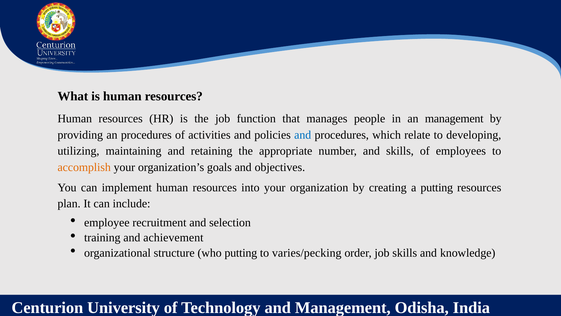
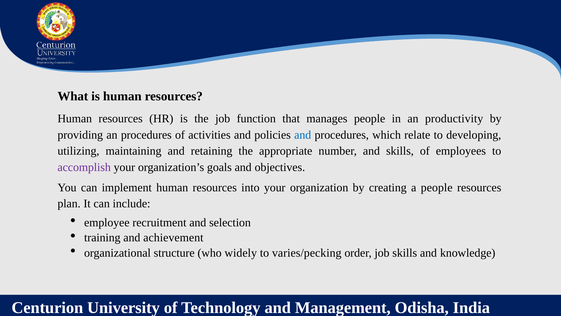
an management: management -> productivity (454, 119)
accomplish colour: orange -> purple (84, 167)
a putting: putting -> people (437, 188)
who putting: putting -> widely (241, 253)
